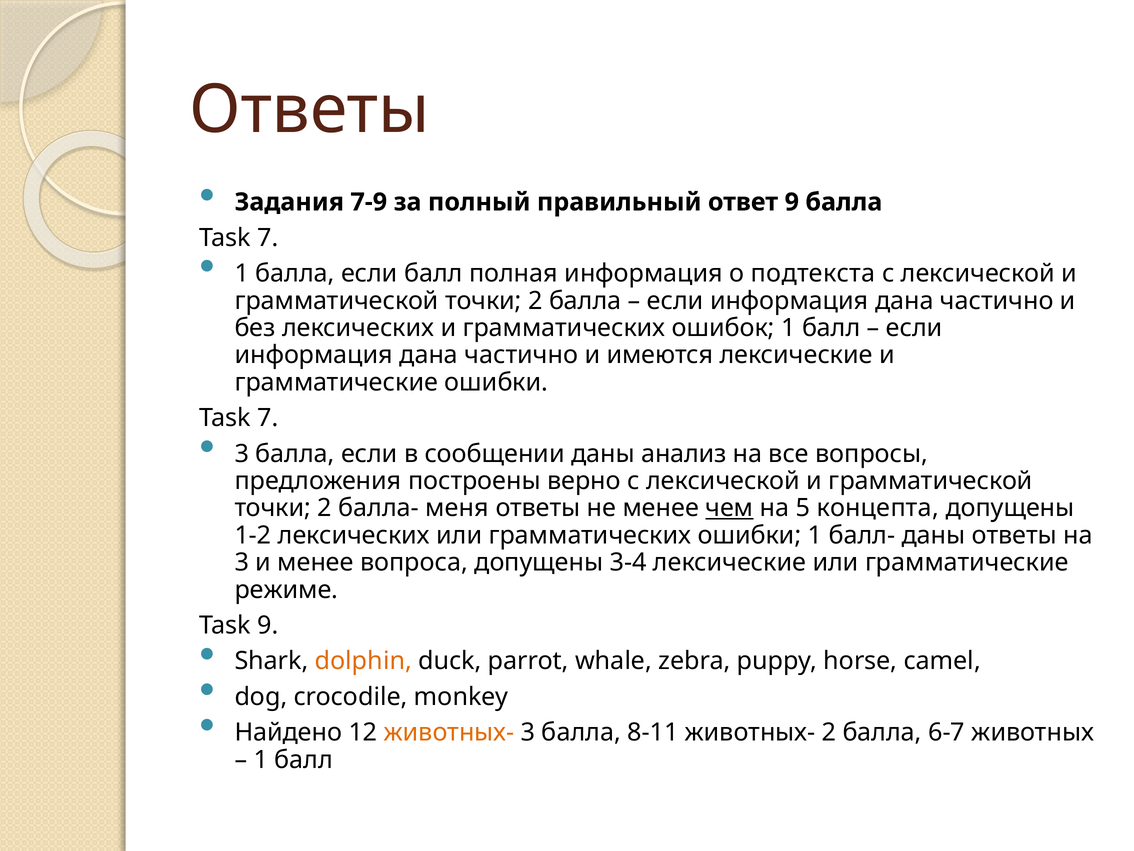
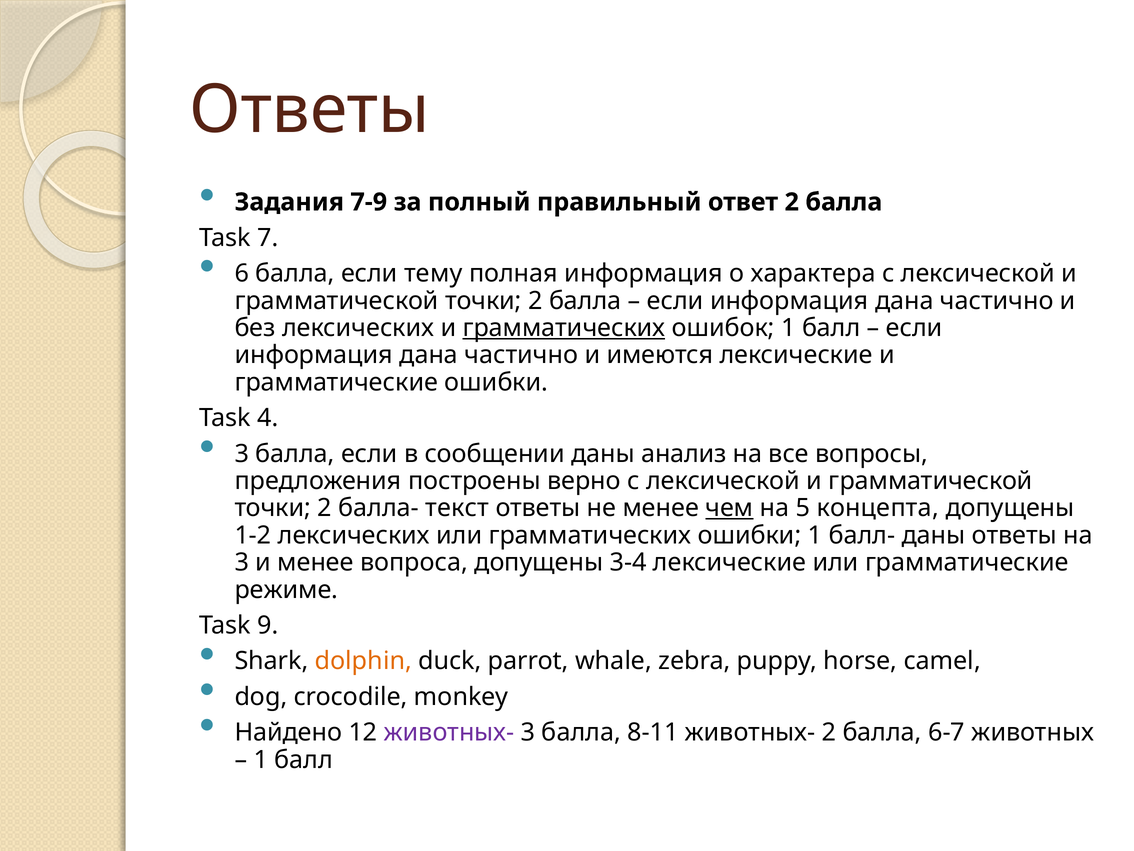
ответ 9: 9 -> 2 (792, 202)
1: 1 -> 6 (242, 273)
если балл: балл -> тему (433, 273)
подтекста: подтекста -> характера (813, 273)
грамматических underline: none -> present (564, 328)
7: 7 -> 4 (268, 418)
меня: меня -> текст (457, 508)
животных- colour: orange -> purple (449, 732)
